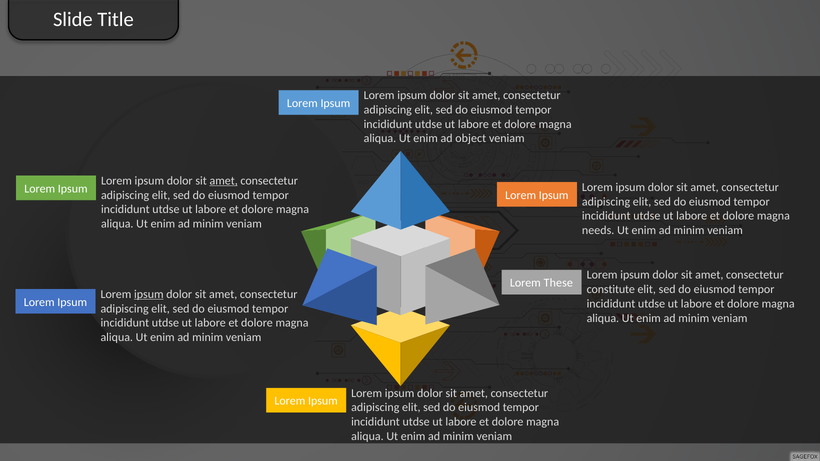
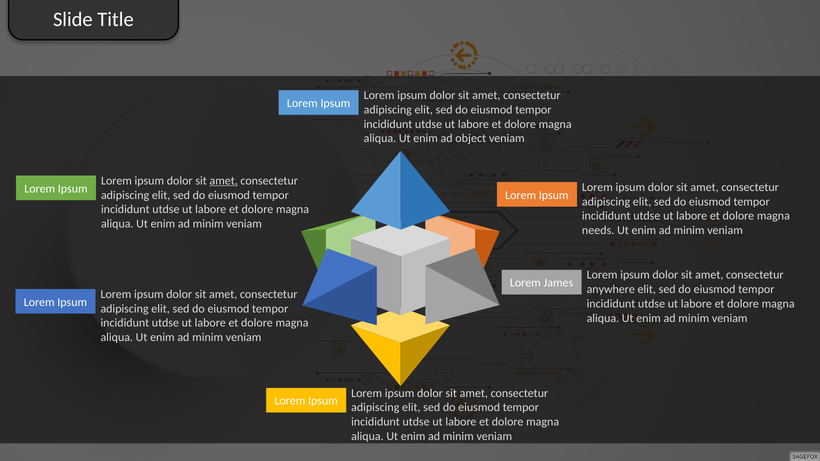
These: These -> James (558, 283)
constitute: constitute -> anywhere (611, 290)
ipsum underline: present -> none (149, 294)
